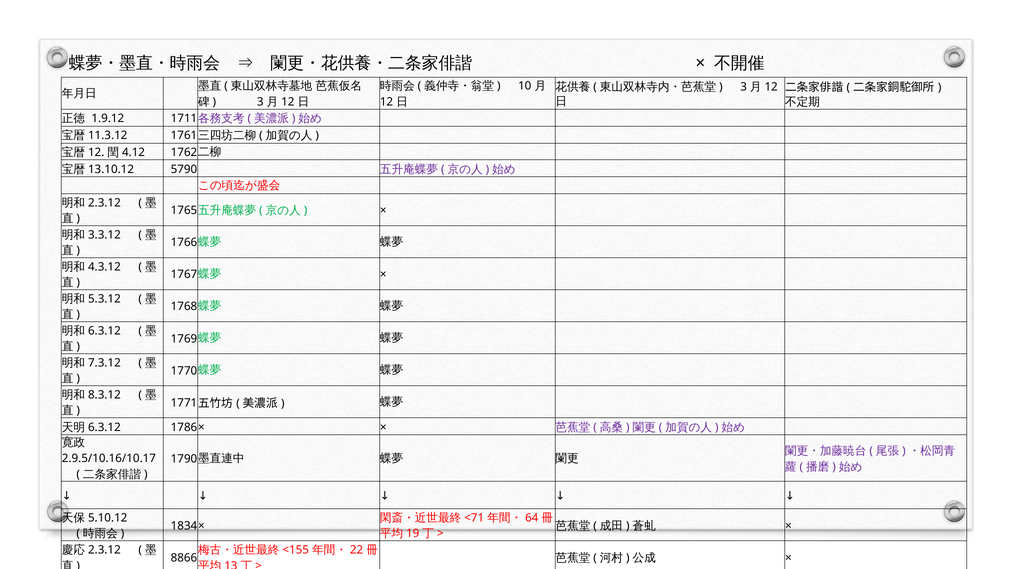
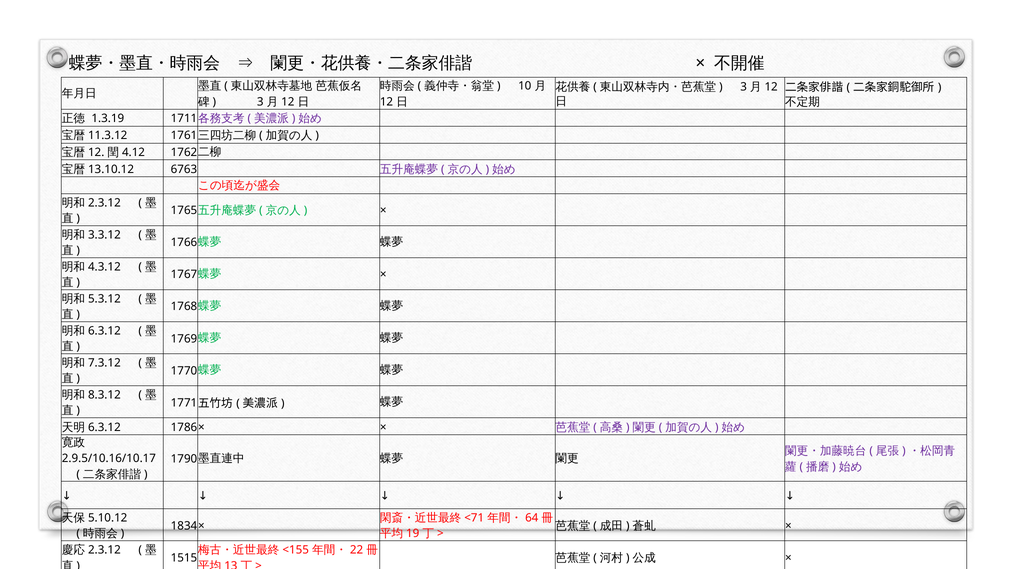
1.9.12: 1.9.12 -> 1.3.19 (108, 119)
5790: 5790 -> 6763 (184, 169)
8866: 8866 -> 1515 (184, 558)
